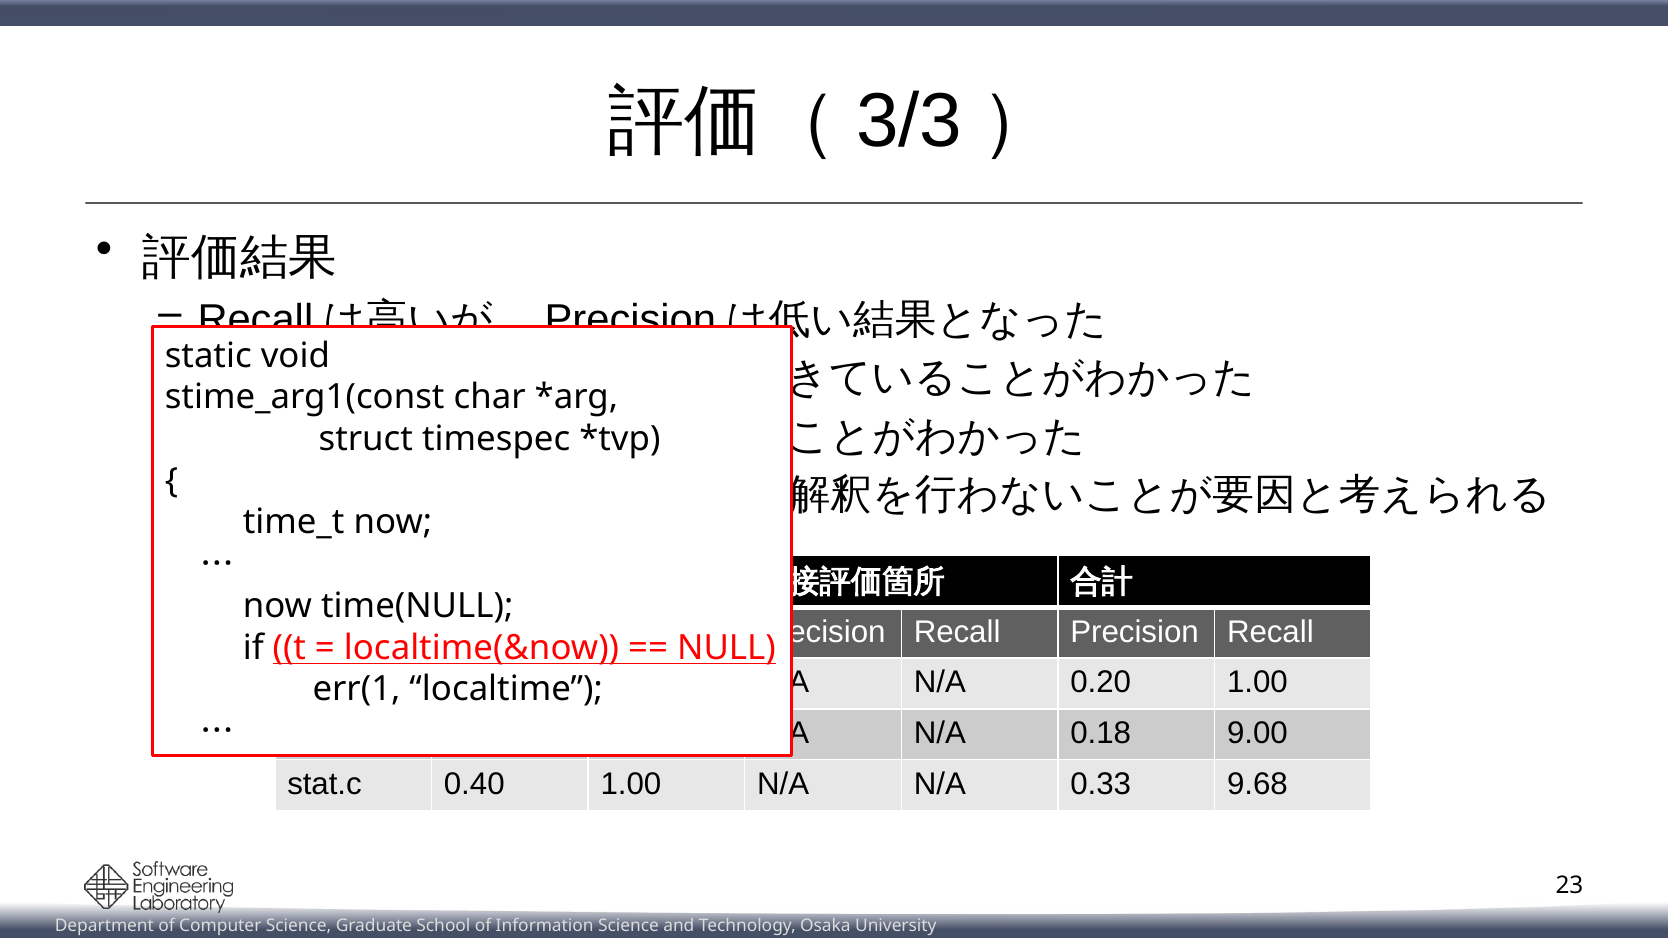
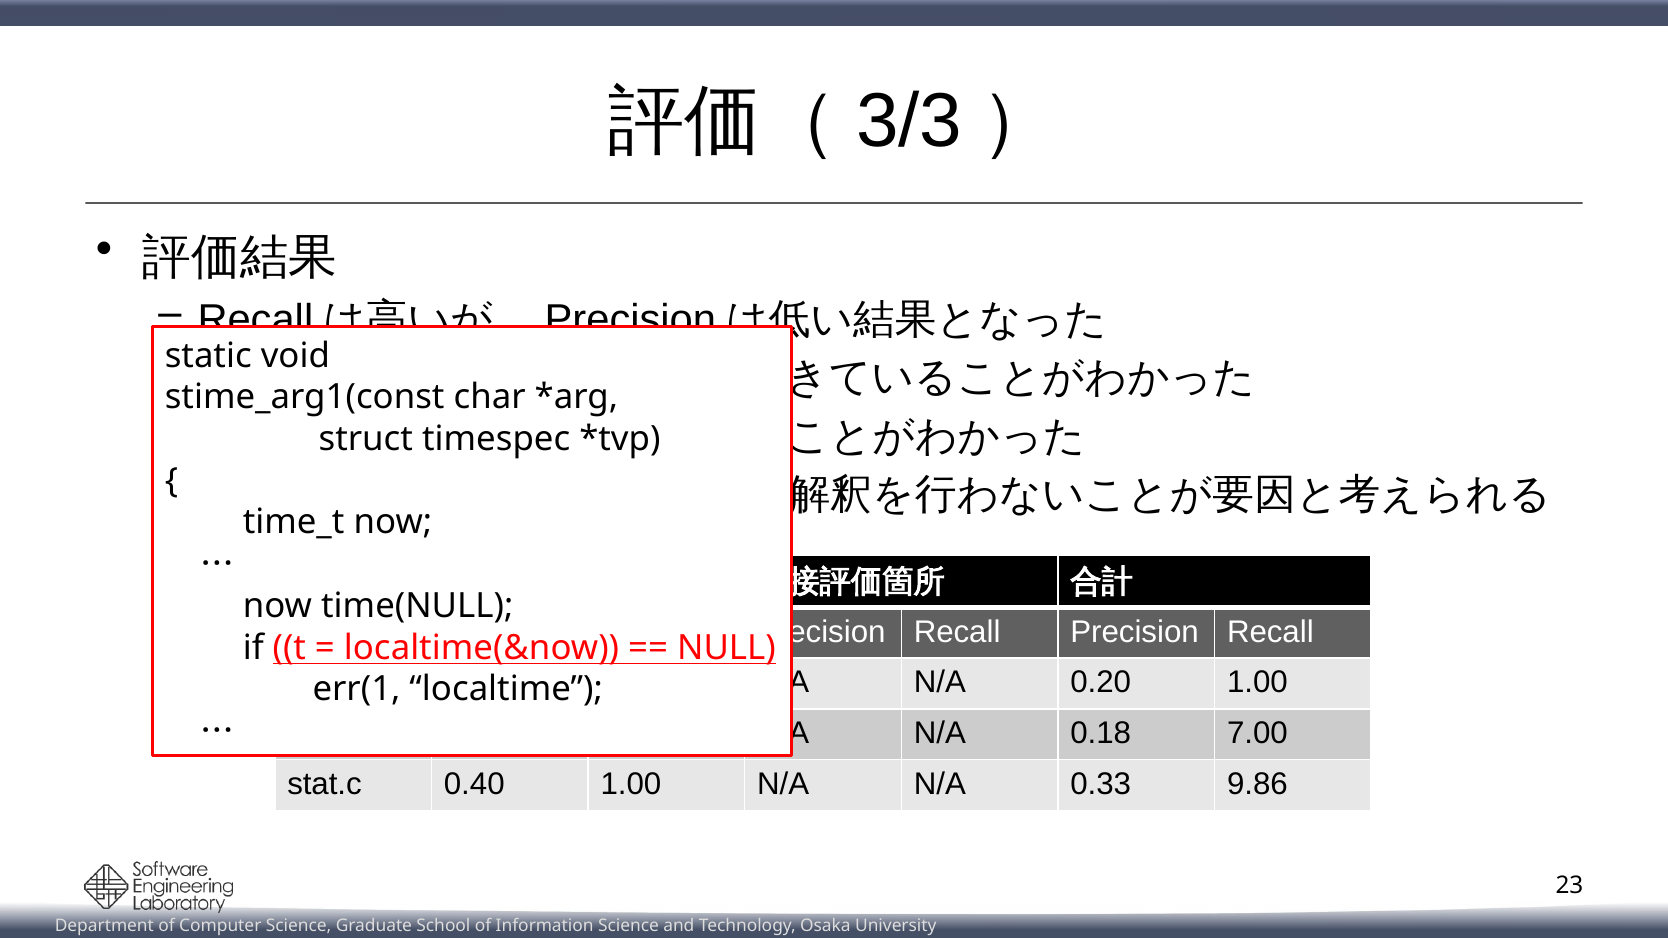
9.00: 9.00 -> 7.00 (1257, 733)
9.68: 9.68 -> 9.86 (1257, 784)
